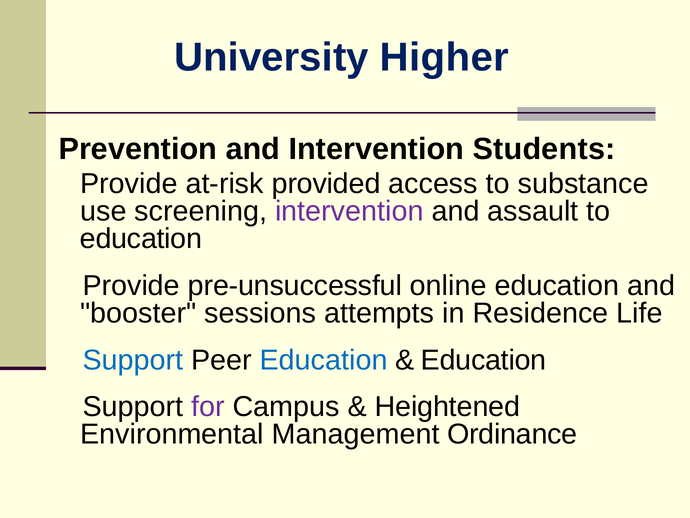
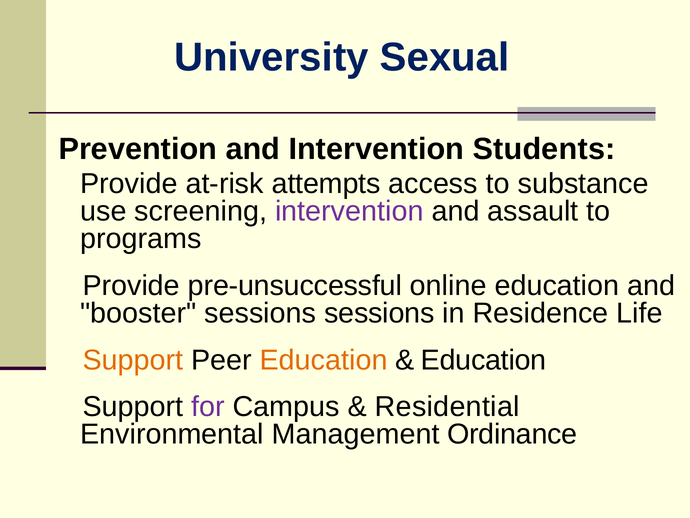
Higher: Higher -> Sexual (445, 57)
provided: provided -> attempts (326, 183)
education: education -> programs (141, 239)
sessions attempts: attempts -> sessions (379, 313)
Support colour: blue -> orange (133, 360)
Education colour: blue -> orange (324, 360)
Heightened: Heightened -> Residential (447, 406)
